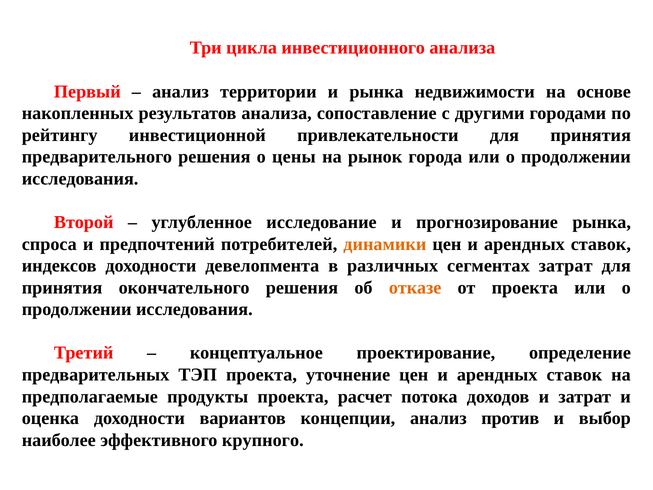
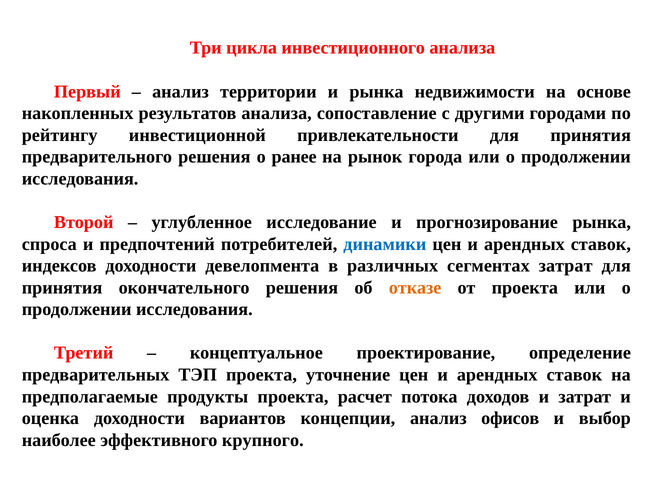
цены: цены -> ранее (294, 157)
динамики colour: orange -> blue (385, 244)
против: против -> офисов (510, 418)
